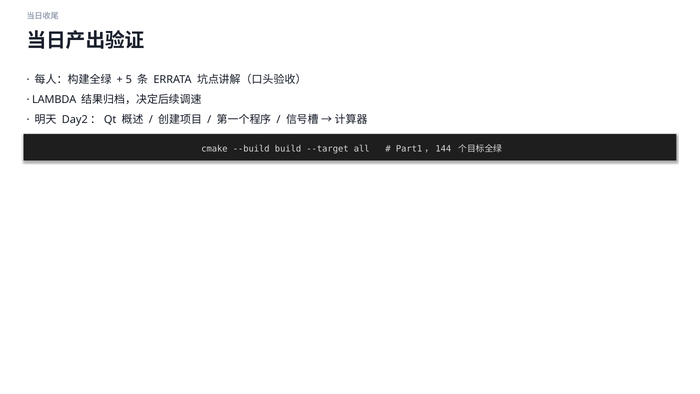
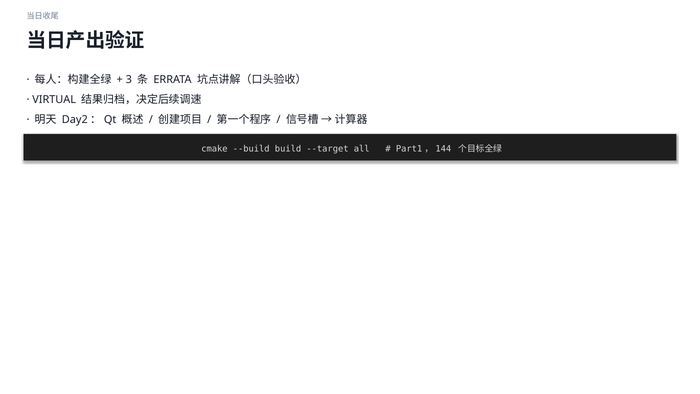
5: 5 -> 3 (129, 80)
LAMBDA: LAMBDA -> VIRTUAL (54, 100)
